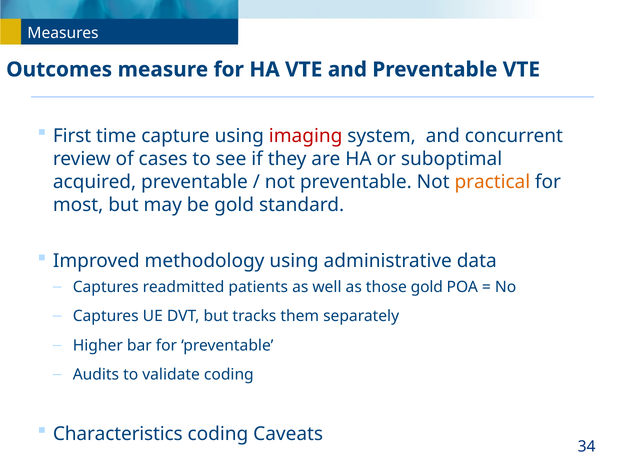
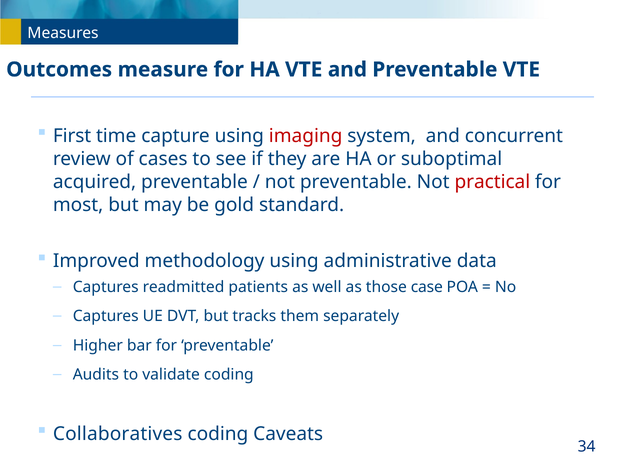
practical colour: orange -> red (492, 182)
those gold: gold -> case (427, 287)
Characteristics: Characteristics -> Collaboratives (118, 434)
